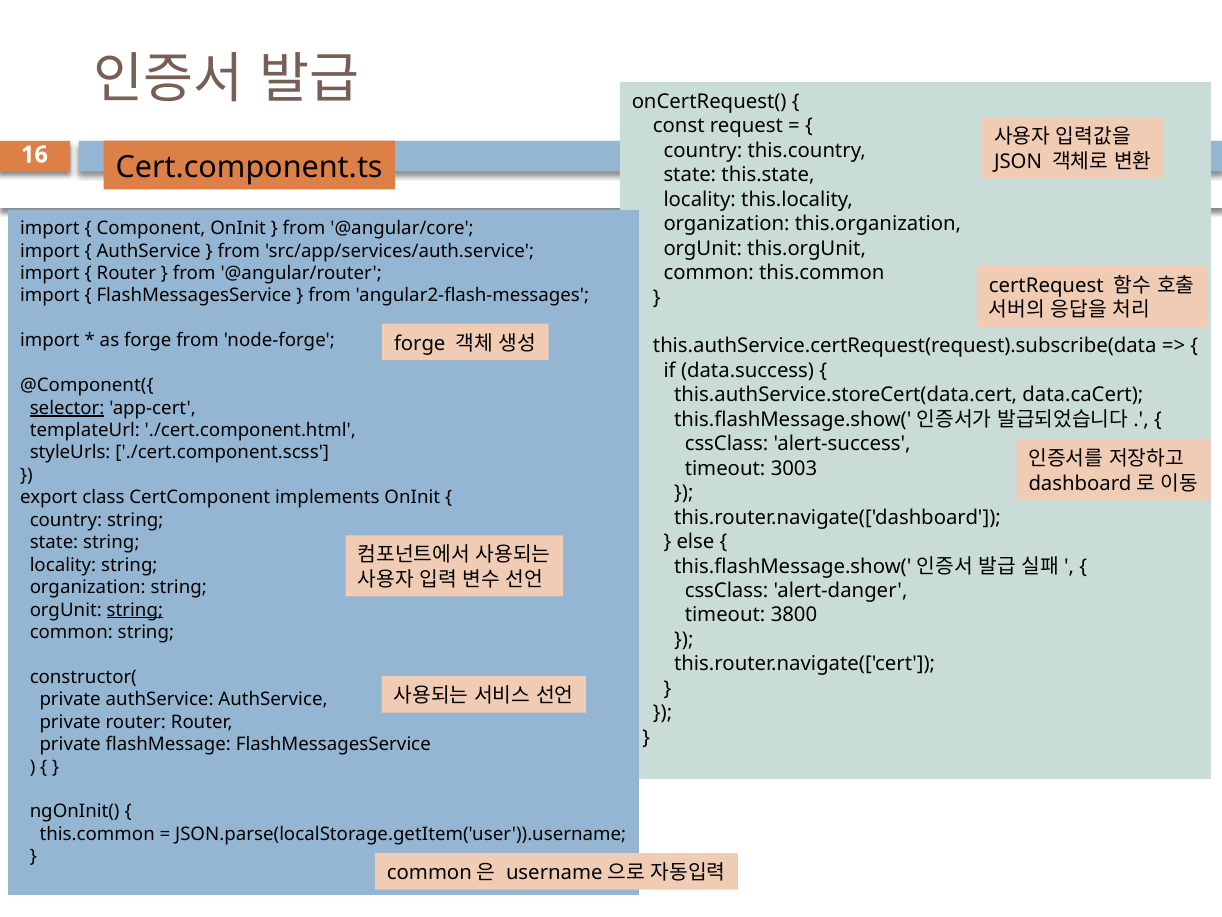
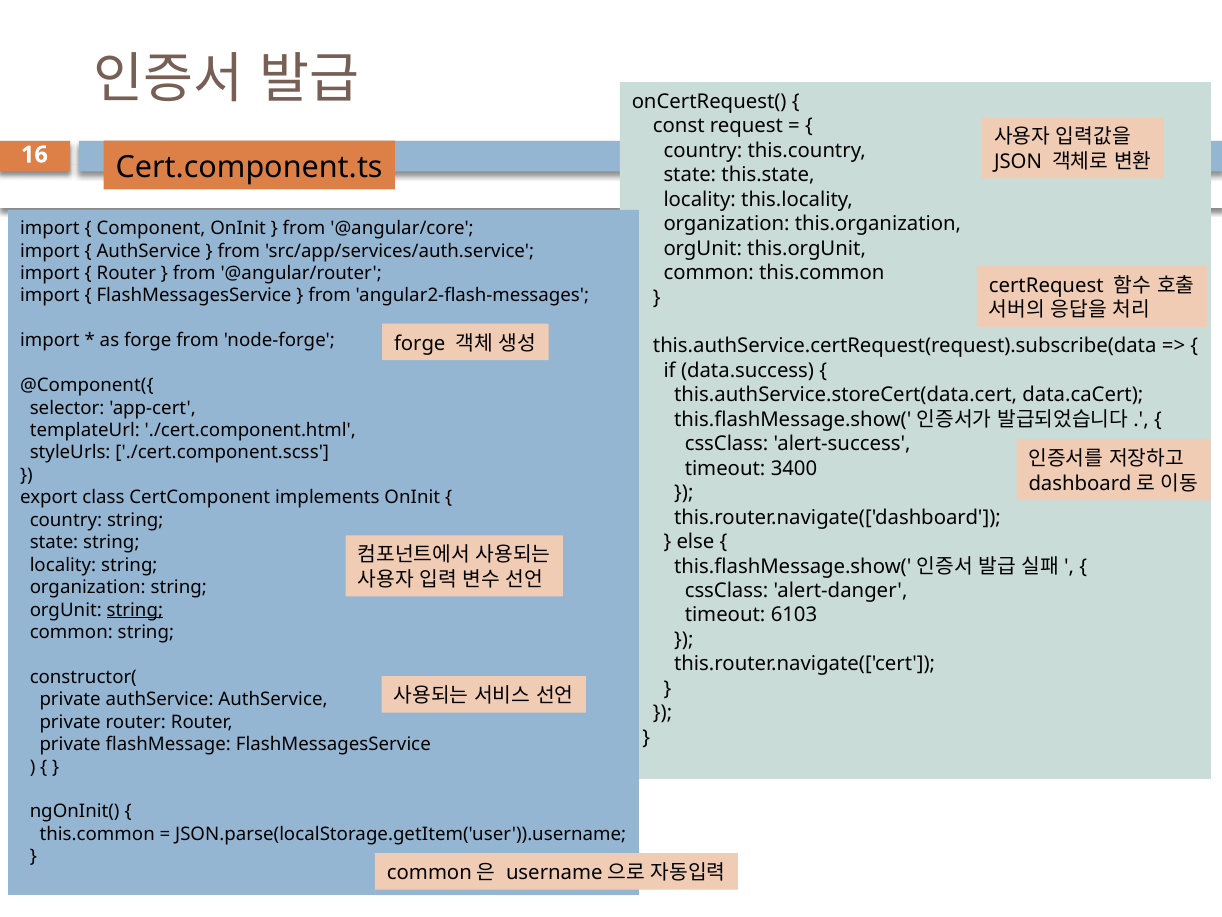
selector underline: present -> none (67, 408)
3003: 3003 -> 3400 (794, 468)
3800: 3800 -> 6103 (794, 615)
